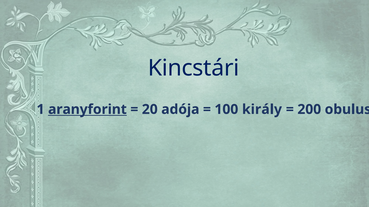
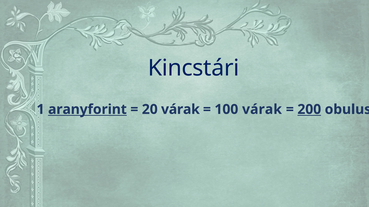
20 adója: adója -> várak (180, 110)
100 király: király -> várak (262, 110)
200 underline: none -> present (309, 110)
